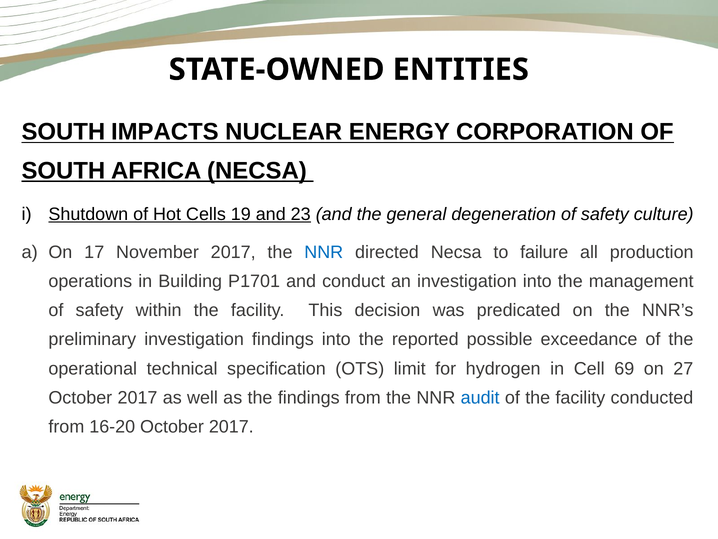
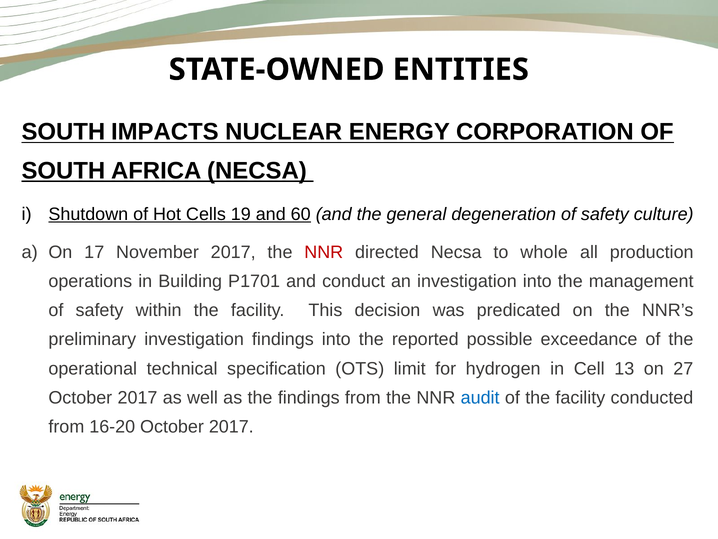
23: 23 -> 60 (301, 214)
NNR colour: blue -> red (324, 252)
failure: failure -> whole (544, 252)
69: 69 -> 13 (624, 368)
